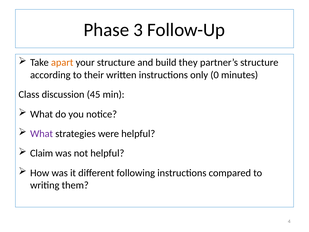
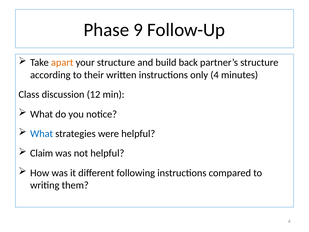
3: 3 -> 9 (138, 30)
they: they -> back (188, 63)
only 0: 0 -> 4 (215, 75)
45: 45 -> 12 (94, 94)
What colour: purple -> blue (42, 134)
